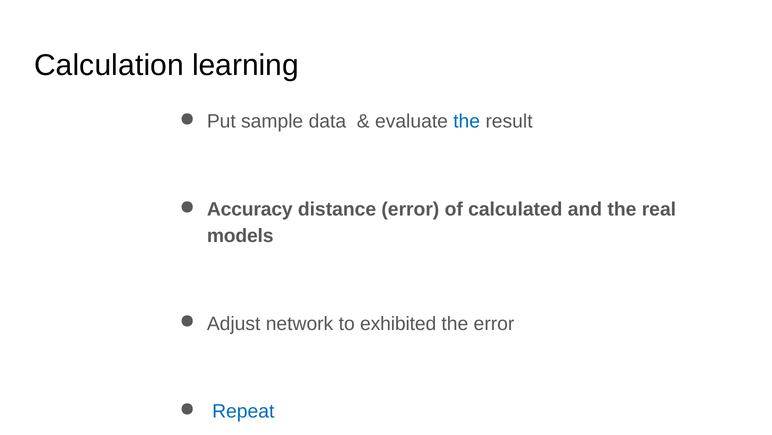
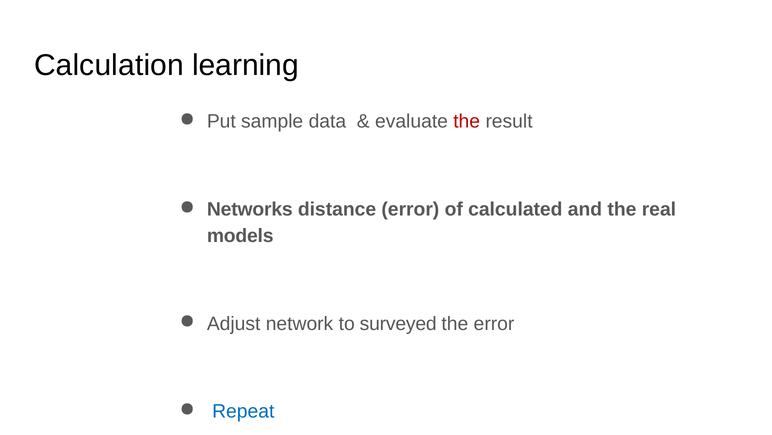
the colour: blue -> red (467, 121)
Accuracy: Accuracy -> Networks (250, 209)
exhibited: exhibited -> surveyed (398, 323)
